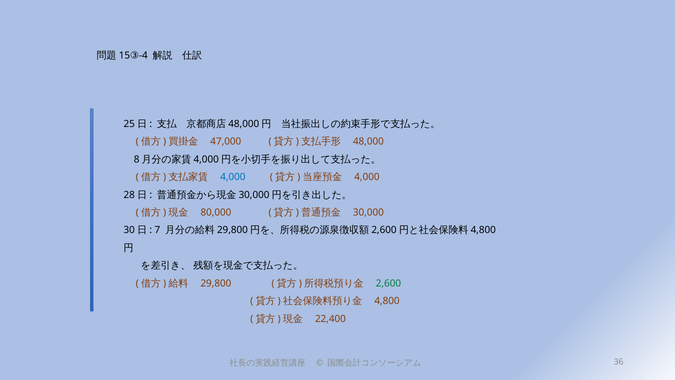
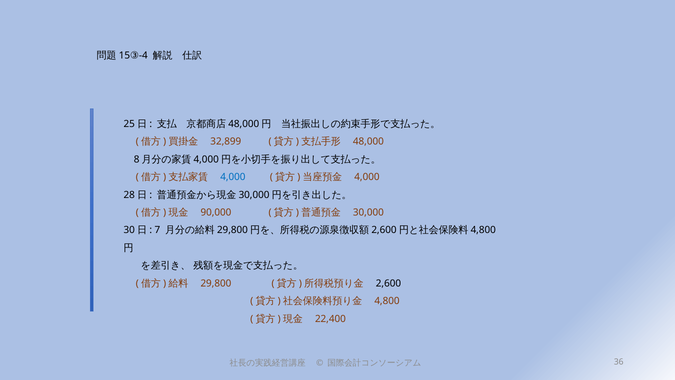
47,000: 47,000 -> 32,899 (226, 141)
80,000: 80,000 -> 90,000 (216, 212)
2,600 colour: green -> black (388, 283)
